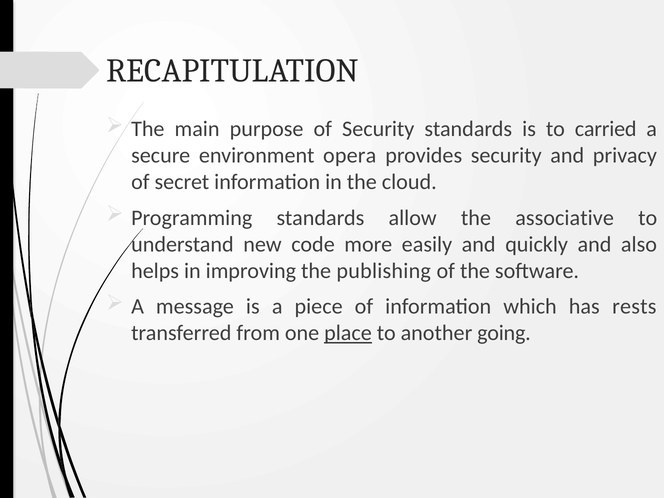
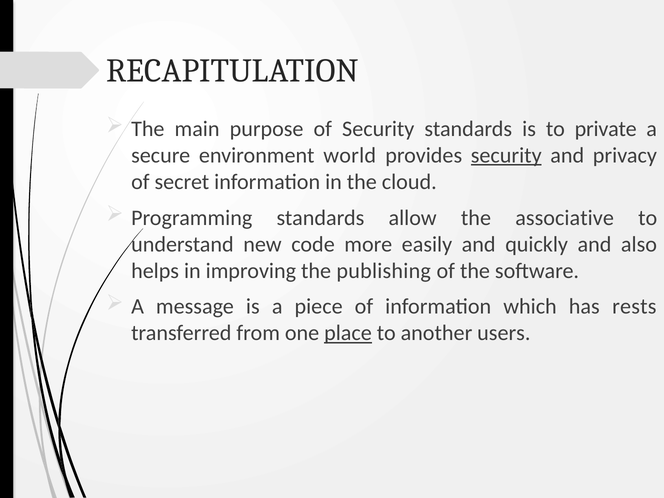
carried: carried -> private (606, 129)
opera: opera -> world (350, 155)
security underline: none -> present (506, 155)
going: going -> users (504, 333)
